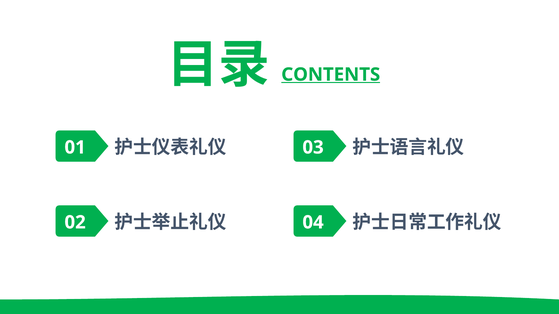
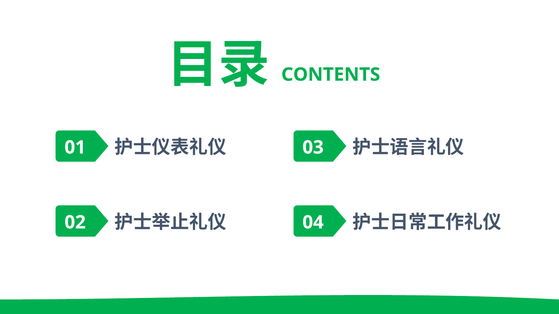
CONTENTS underline: present -> none (331, 75)
